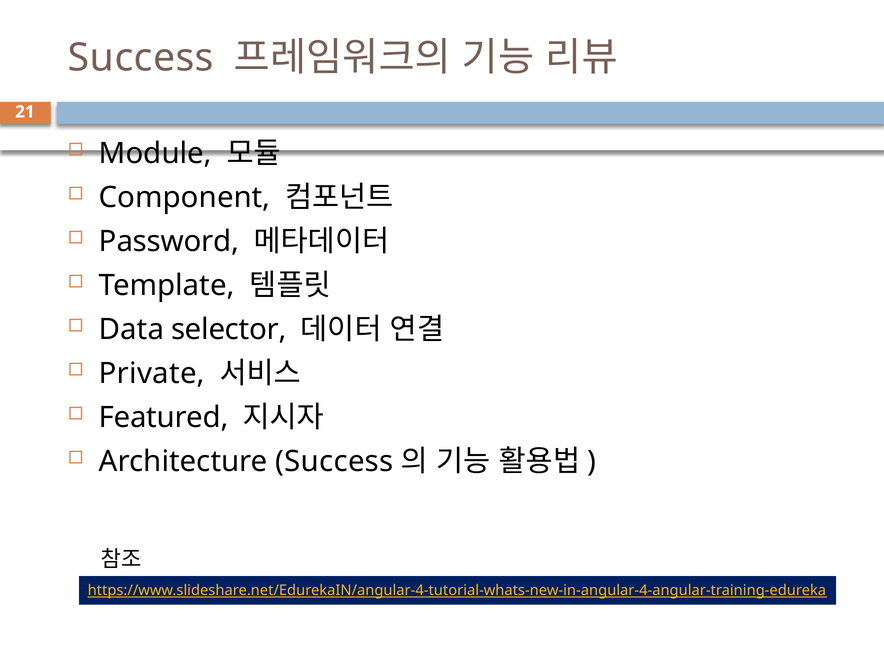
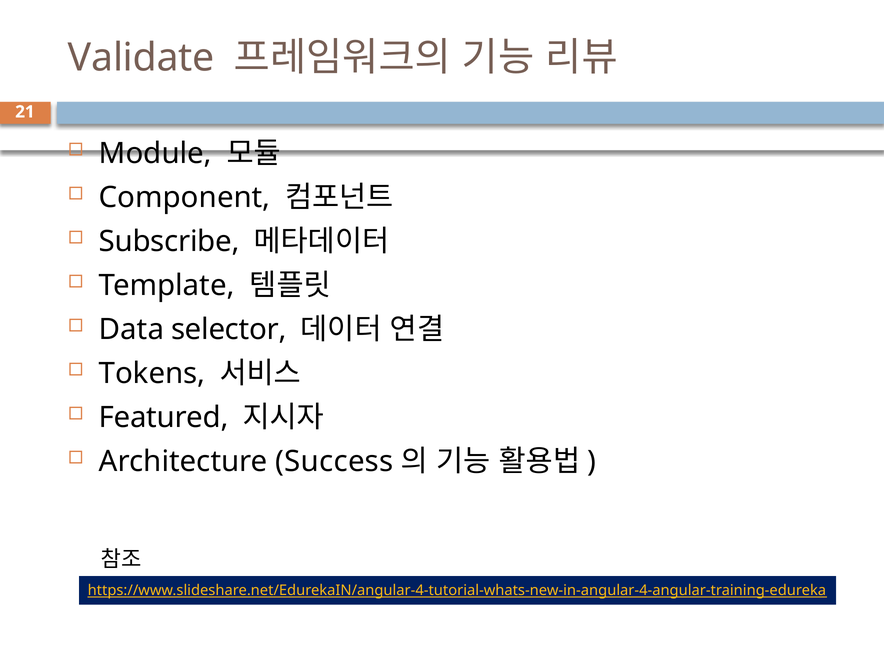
Success: Success -> Validate (141, 58)
Password: Password -> Subscribe (169, 242)
Private: Private -> Tokens (152, 373)
